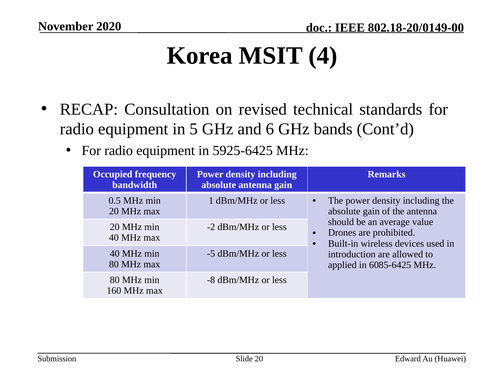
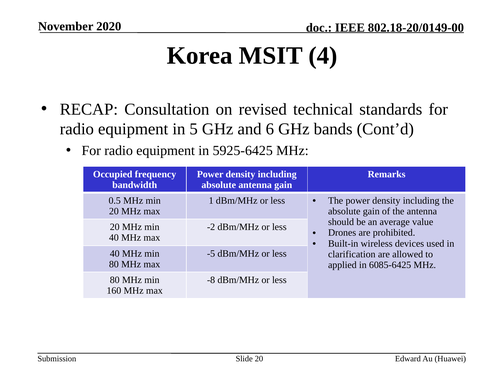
introduction: introduction -> clarification (352, 254)
